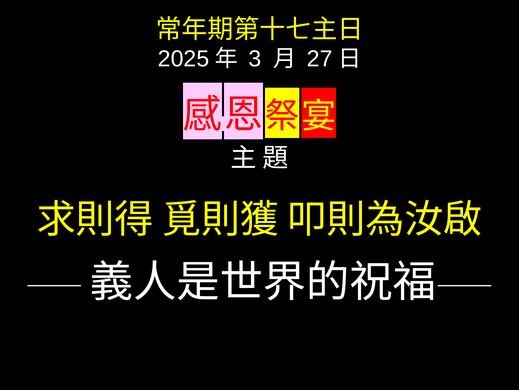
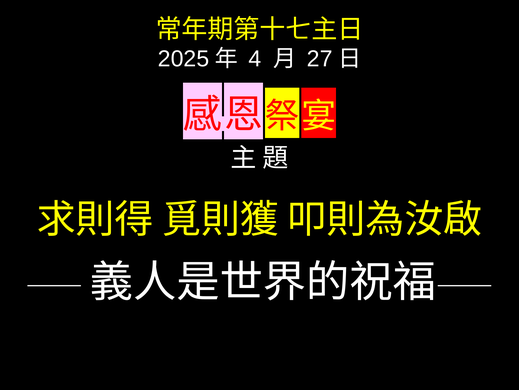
3: 3 -> 4 (255, 59)
